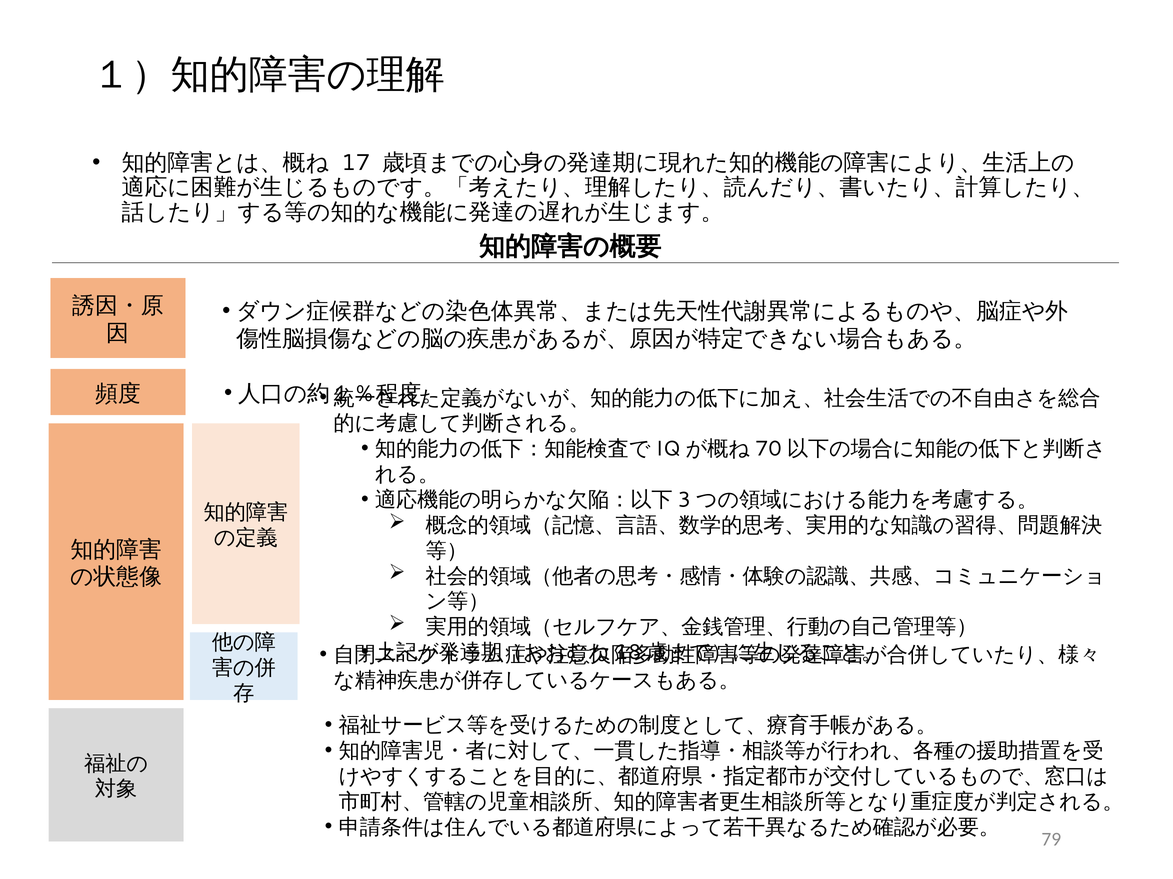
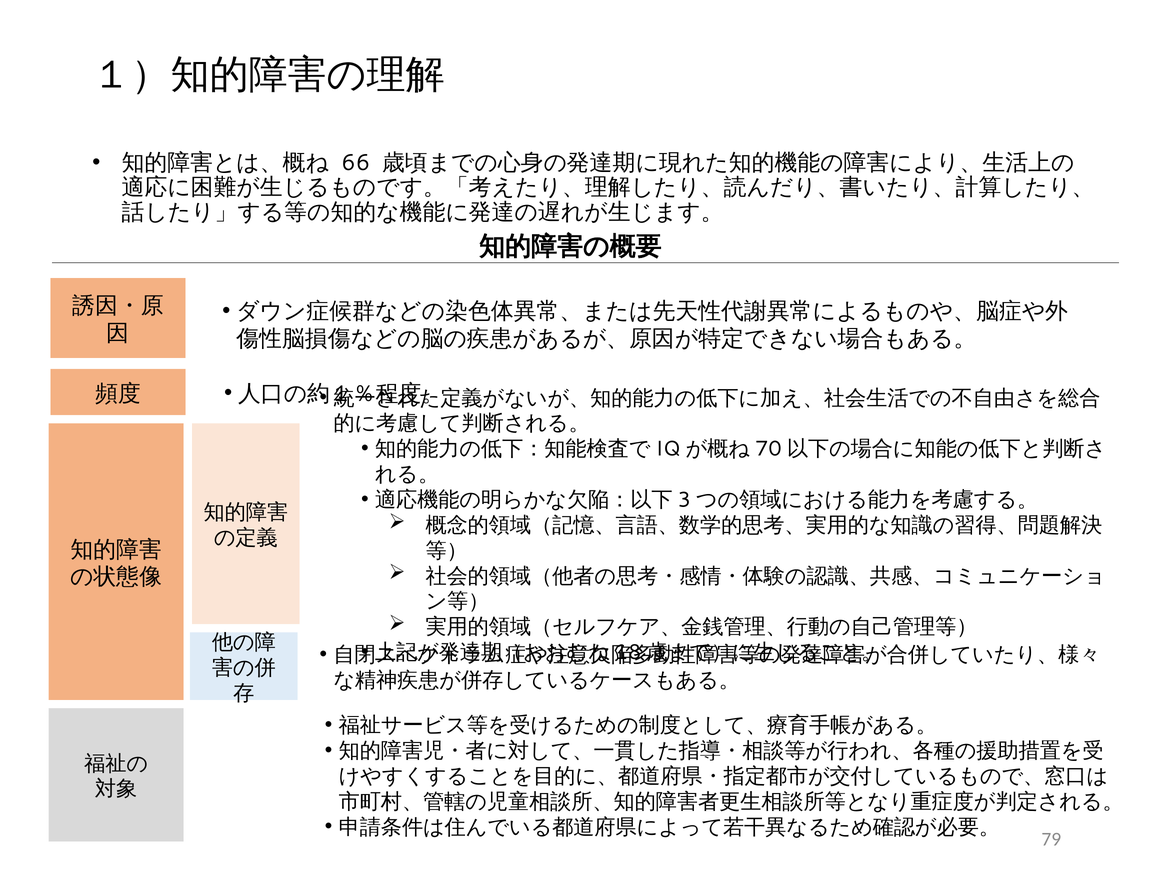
17: 17 -> 66 (356, 163)
